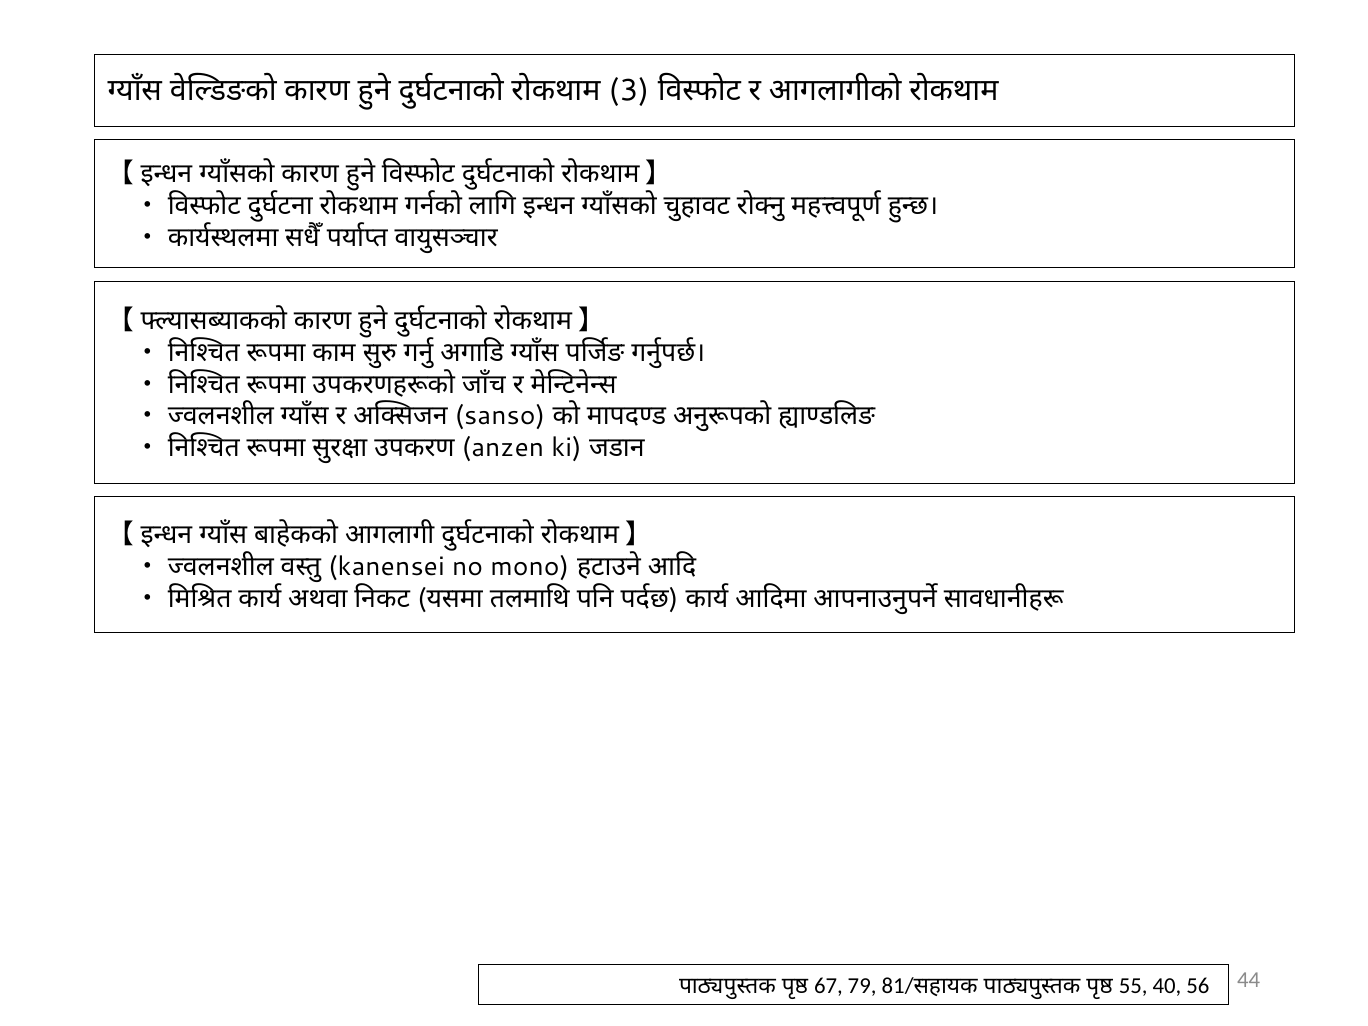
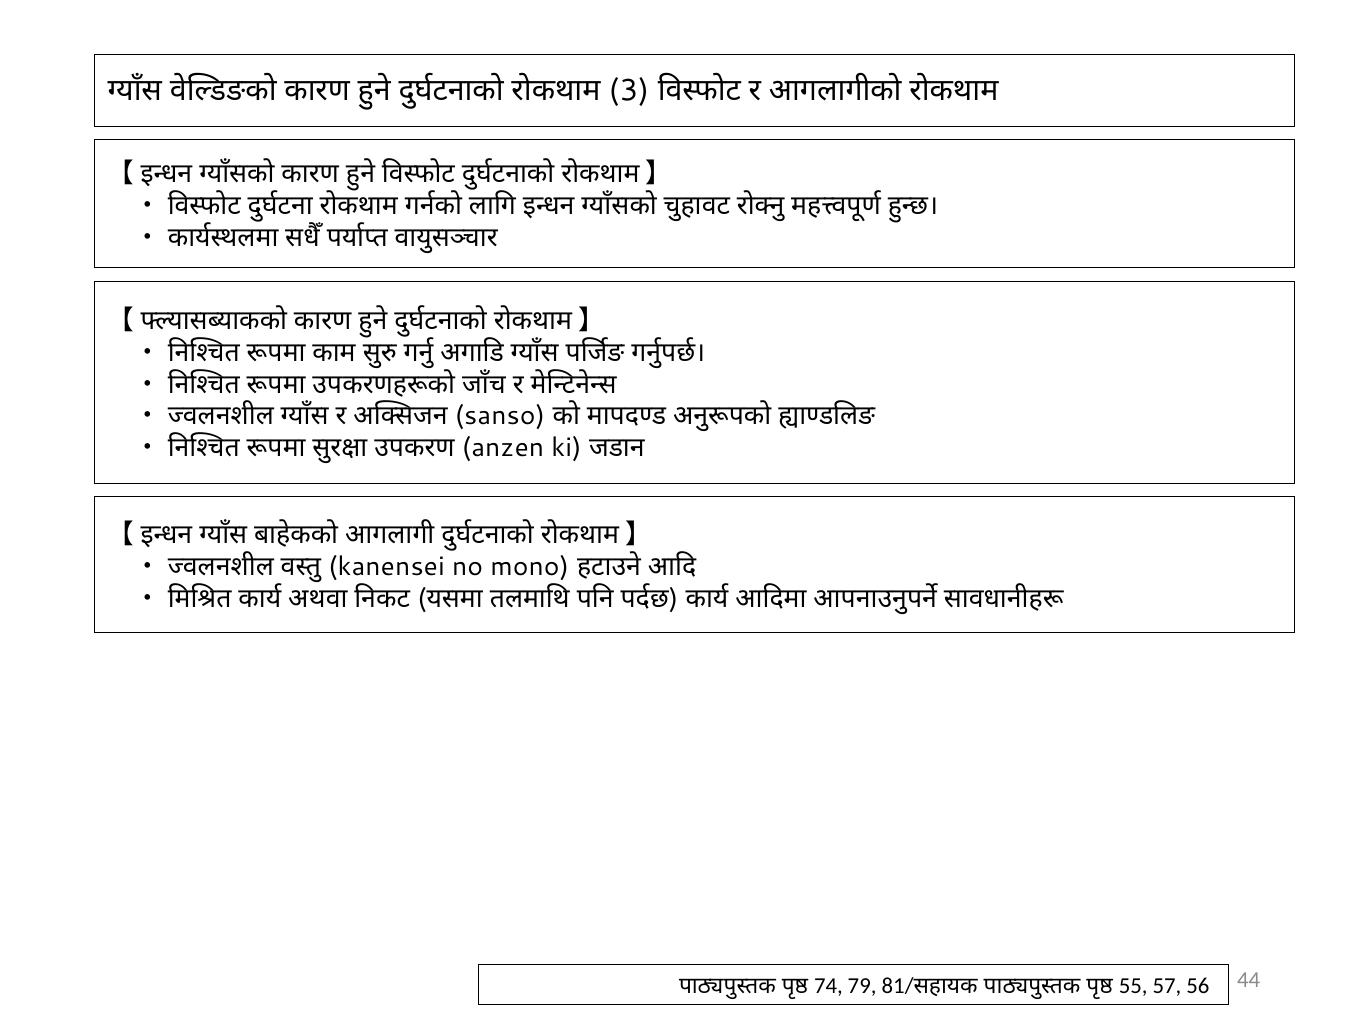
67: 67 -> 74 (828, 986)
40: 40 -> 57 (1167, 986)
